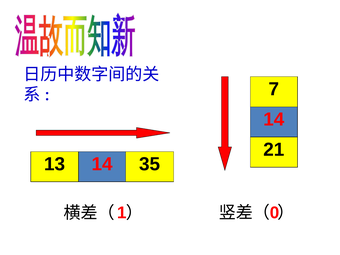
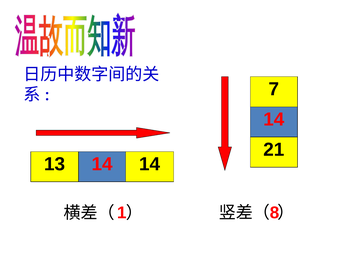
14 35: 35 -> 14 (150, 164)
0: 0 -> 8 (275, 213)
